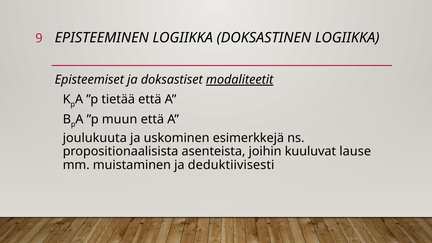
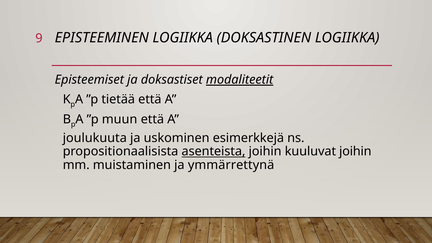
asenteista underline: none -> present (213, 151)
kuuluvat lause: lause -> joihin (355, 151)
deduktiivisesti: deduktiivisesti -> ymmärrettynä (231, 165)
